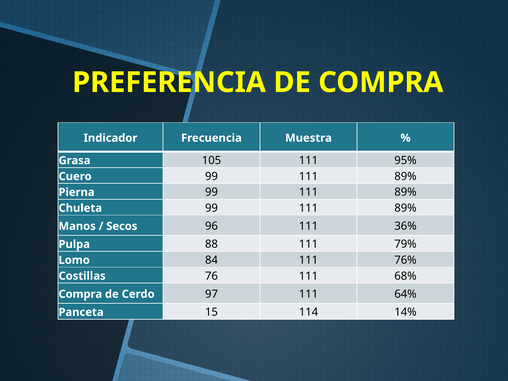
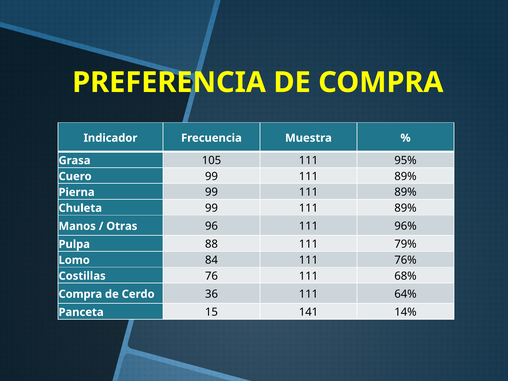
Secos: Secos -> Otras (122, 226)
36%: 36% -> 96% (406, 226)
97: 97 -> 36 (212, 294)
114: 114 -> 141 (308, 312)
